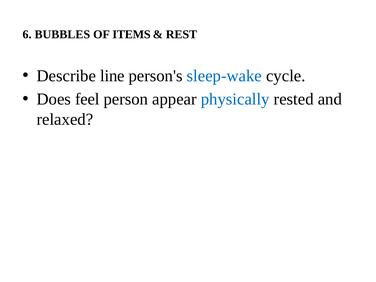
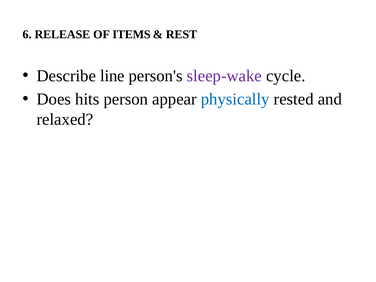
BUBBLES: BUBBLES -> RELEASE (62, 34)
sleep-wake colour: blue -> purple (224, 76)
feel: feel -> hits (87, 99)
